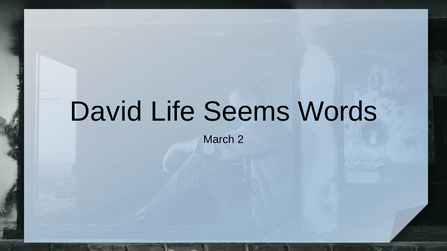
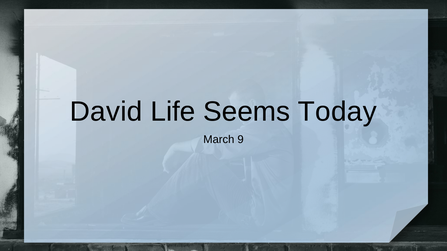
Words: Words -> Today (337, 112)
2: 2 -> 9 (241, 140)
